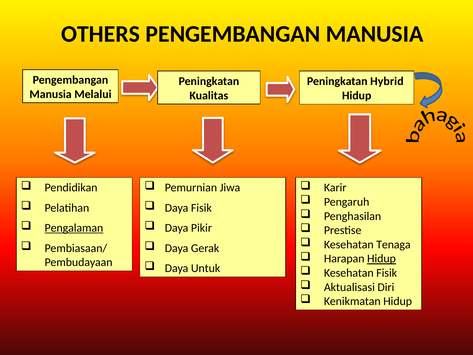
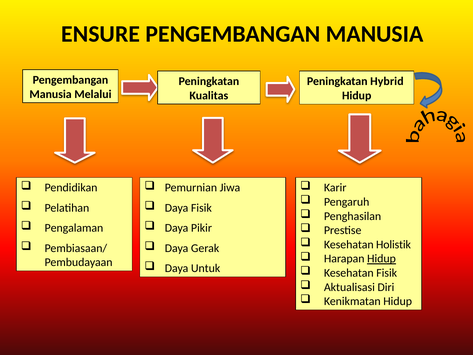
OTHERS: OTHERS -> ENSURE (101, 34)
Pengalaman underline: present -> none (74, 228)
Tenaga: Tenaga -> Holistik (393, 244)
